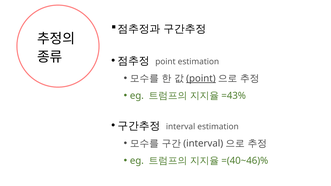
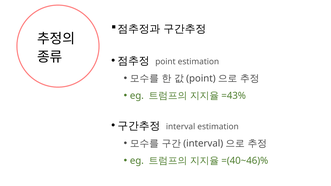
point underline: present -> none (201, 79)
